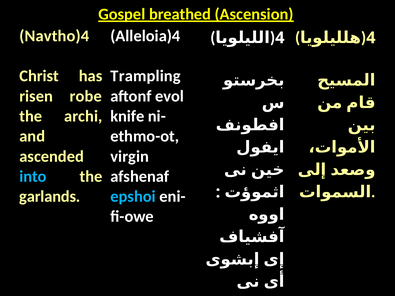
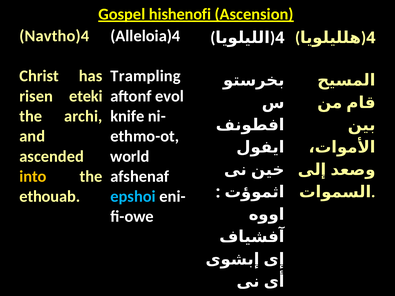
breathed: breathed -> hishenofi (180, 14)
robe: robe -> eteki (86, 96)
virgin: virgin -> world (130, 156)
into colour: light blue -> yellow (33, 177)
garlands: garlands -> ethouab (50, 197)
